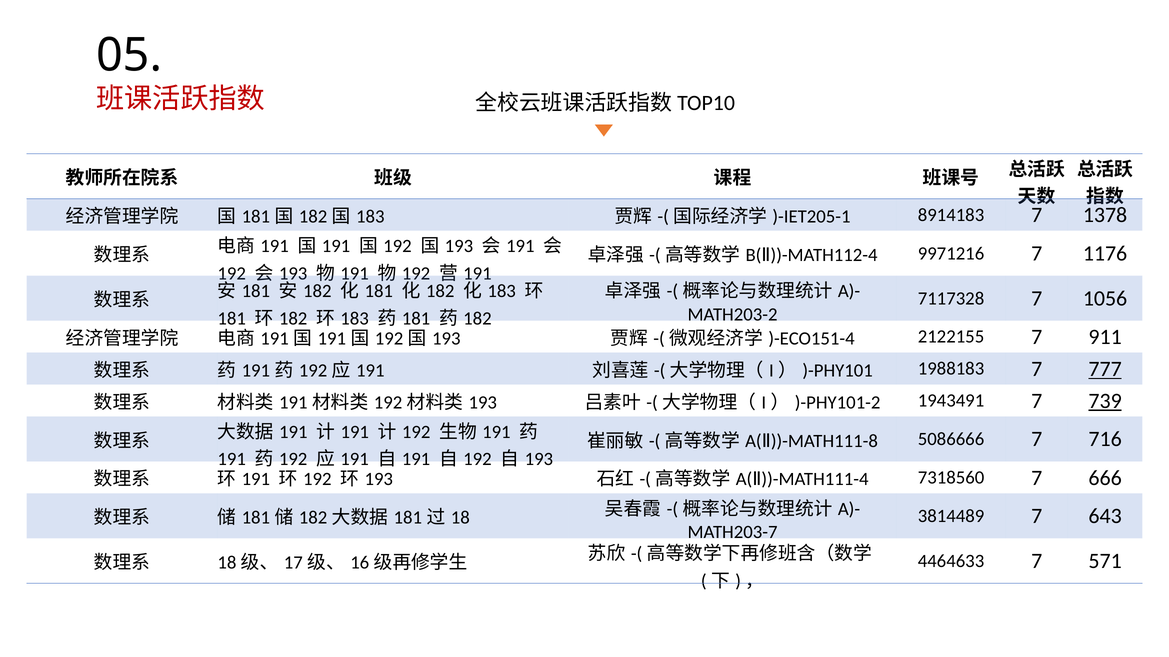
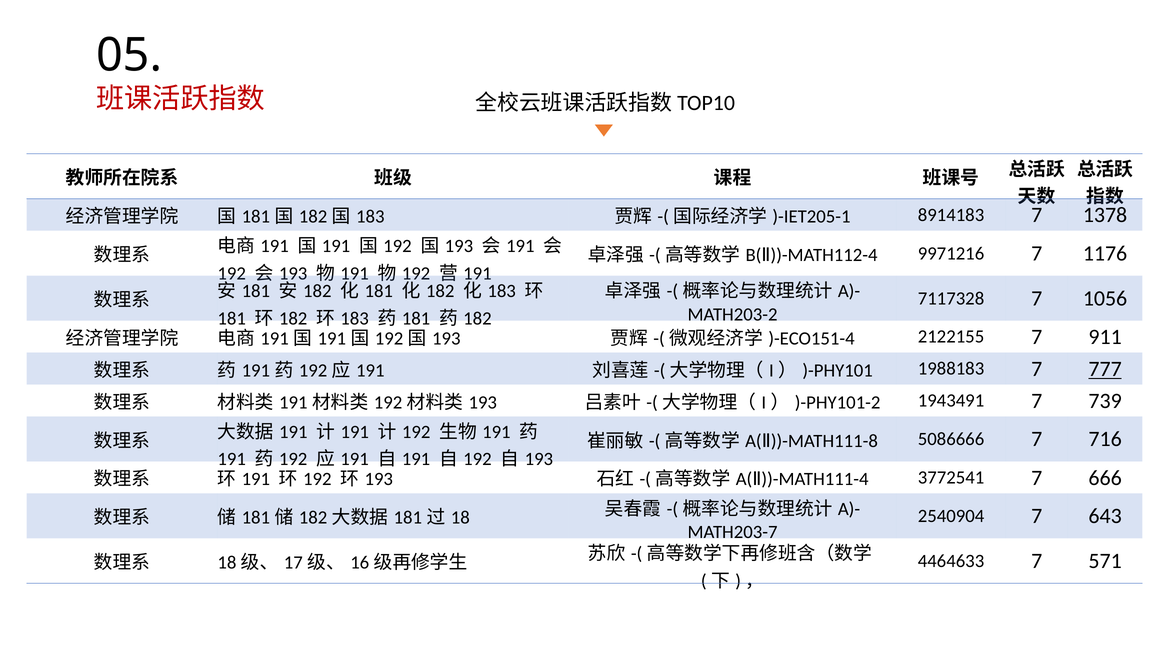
739 underline: present -> none (1105, 401)
7318560: 7318560 -> 3772541 (951, 478)
3814489: 3814489 -> 2540904 (951, 516)
